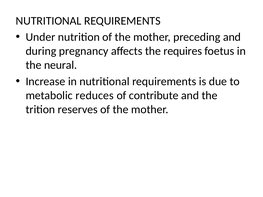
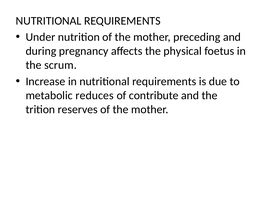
requires: requires -> physical (183, 51)
neural: neural -> scrum (61, 65)
